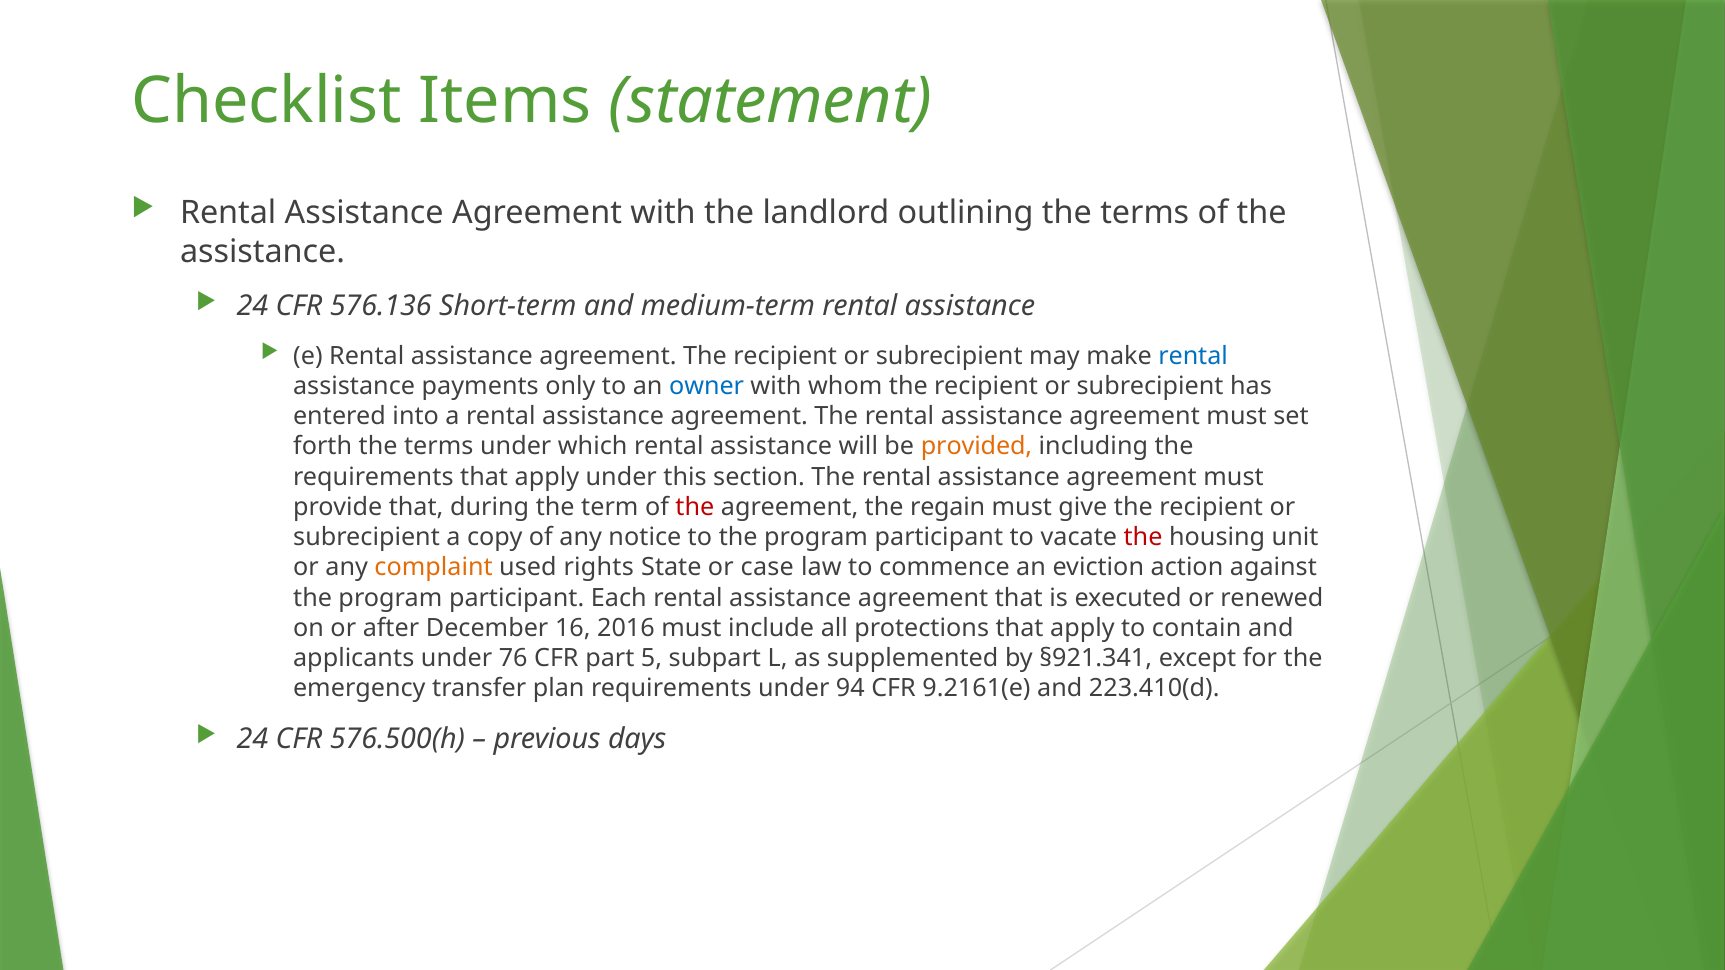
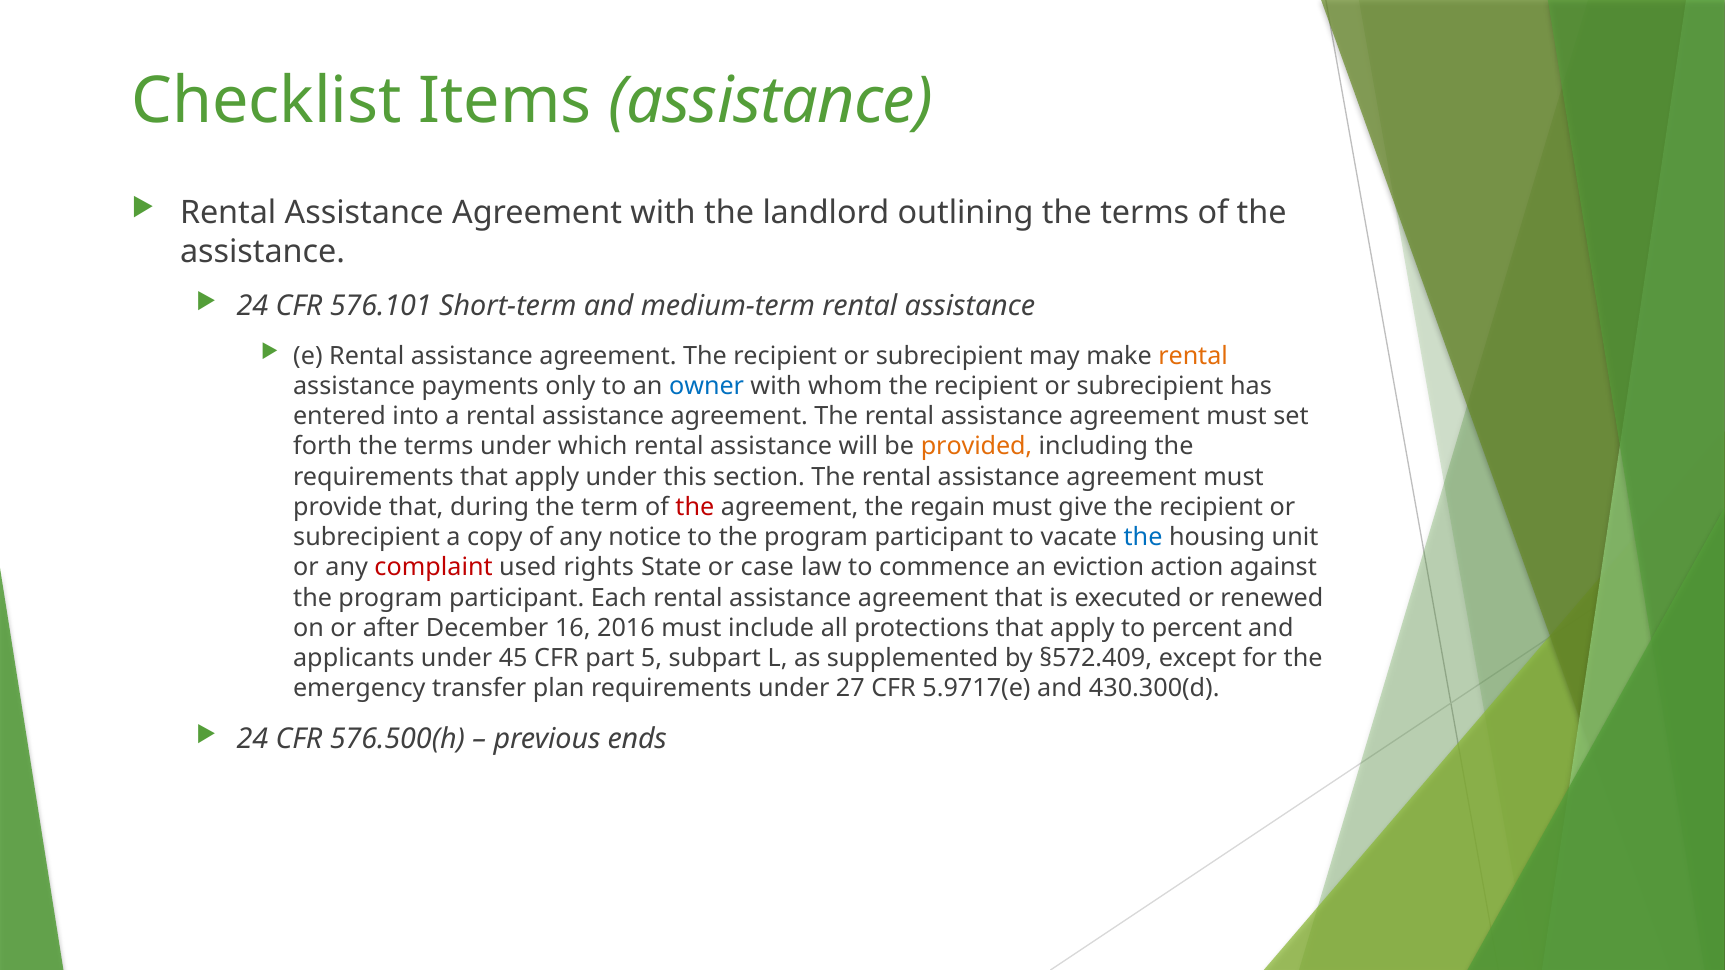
Items statement: statement -> assistance (771, 101)
576.136: 576.136 -> 576.101 (381, 306)
rental colour: blue -> orange (1193, 356)
the colour: red -> blue (1143, 538)
complaint colour: orange -> red (434, 568)
contain: contain -> percent (1197, 628)
76: 76 -> 45 (513, 659)
§921.341: §921.341 -> §572.409 (1096, 659)
94: 94 -> 27 (850, 689)
9.2161(e: 9.2161(e -> 5.9717(e (976, 689)
223.410(d: 223.410(d -> 430.300(d (1154, 689)
days: days -> ends (637, 739)
